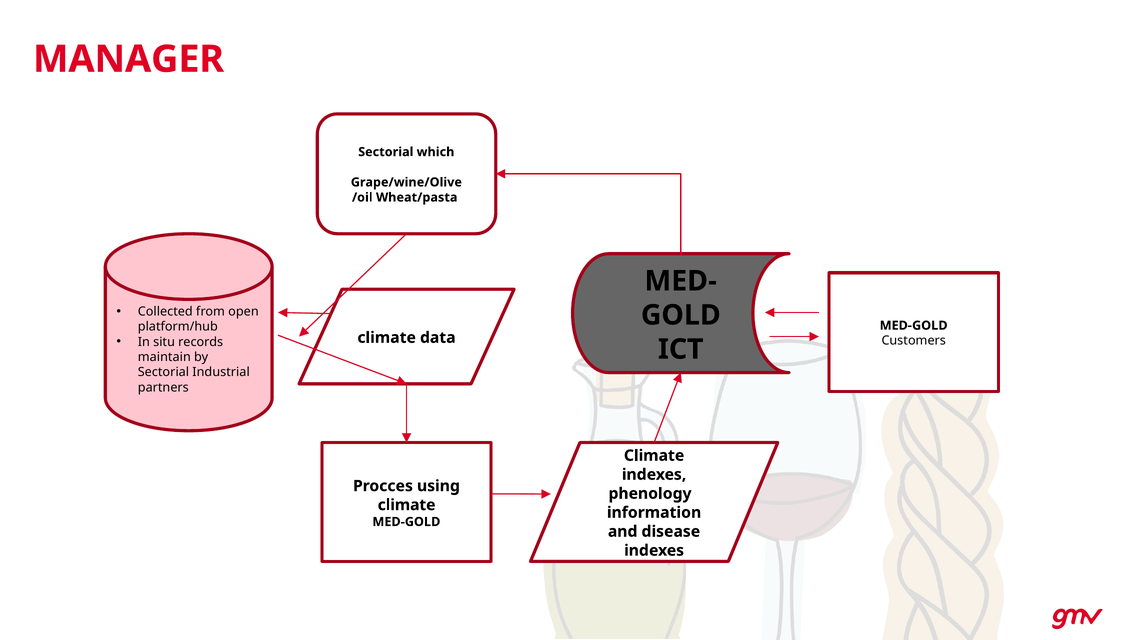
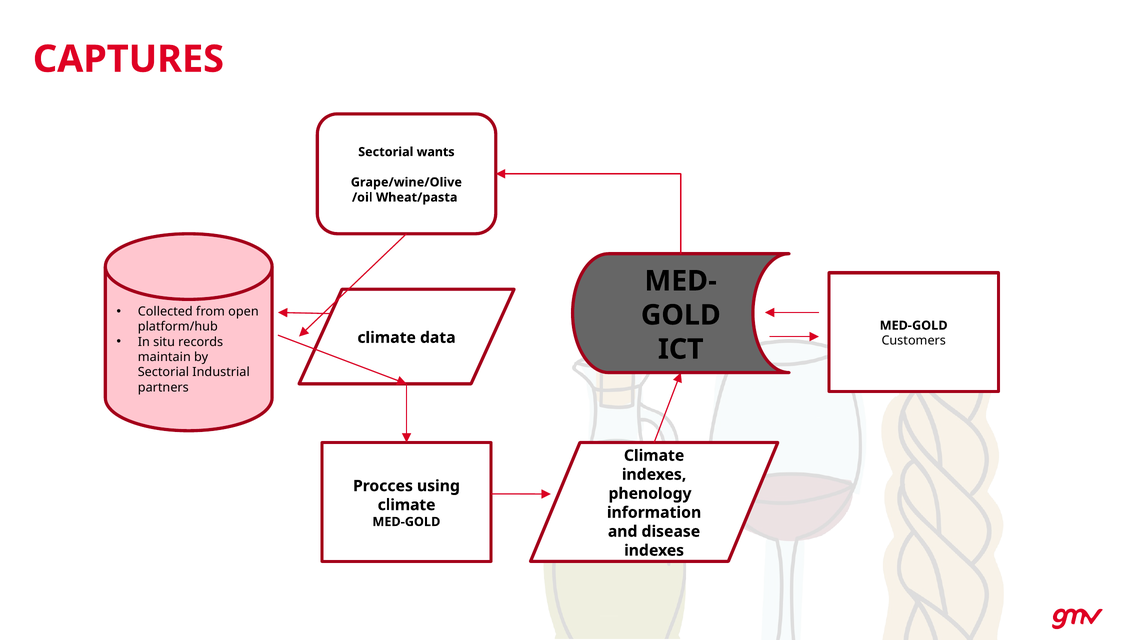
MANAGER: MANAGER -> CAPTURES (128, 59)
which: which -> wants (436, 152)
